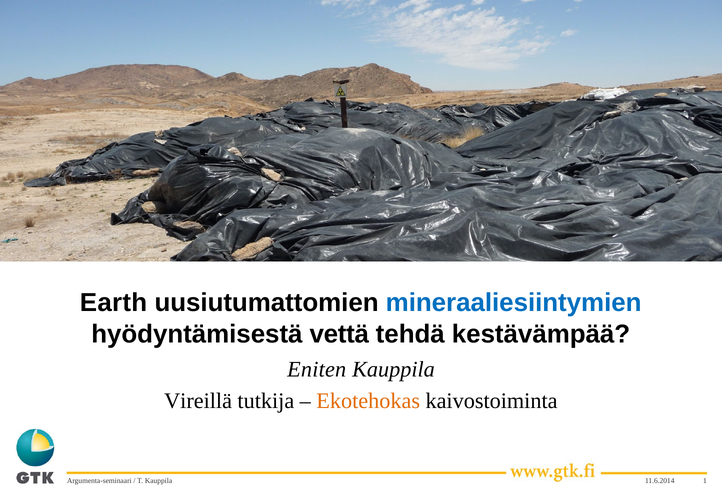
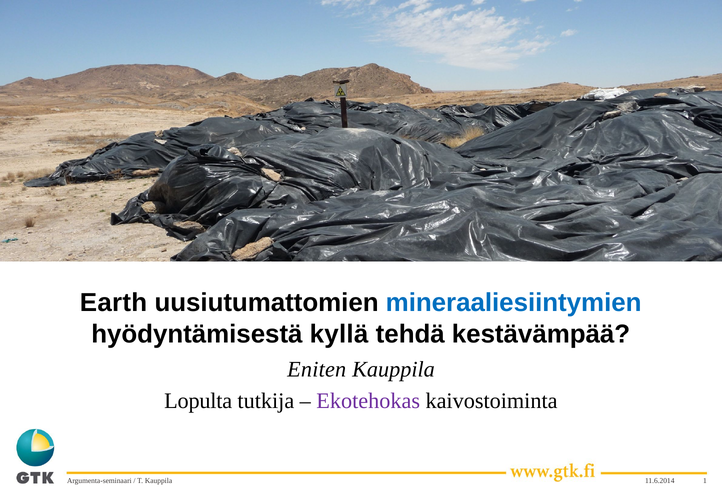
vettä: vettä -> kyllä (339, 334)
Vireillä: Vireillä -> Lopulta (198, 401)
Ekotehokas colour: orange -> purple (368, 401)
